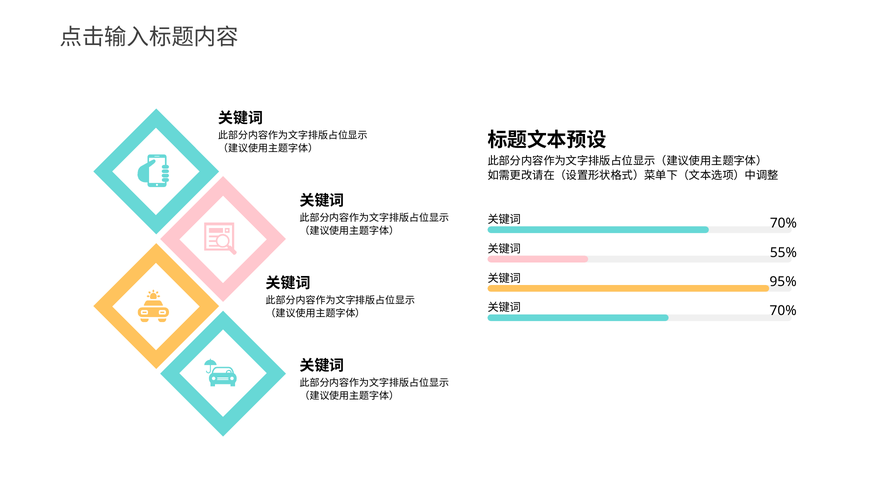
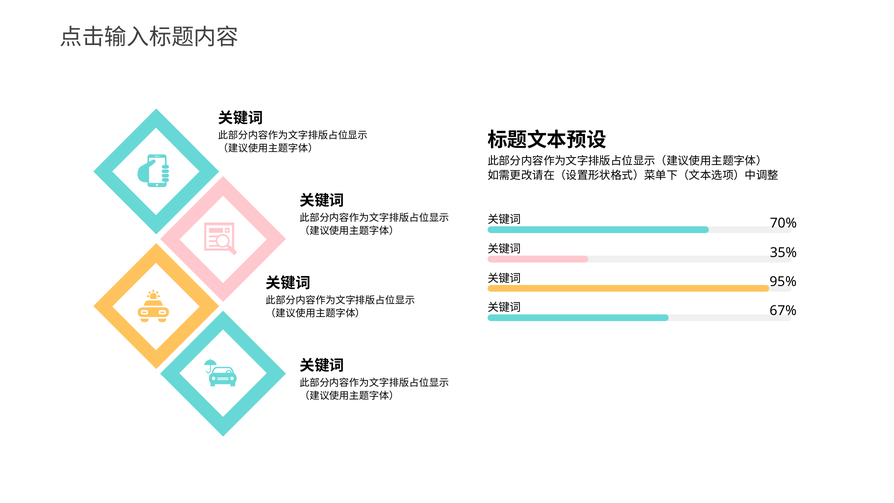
55%: 55% -> 35% (783, 253)
70%: 70% -> 67% (783, 311)
